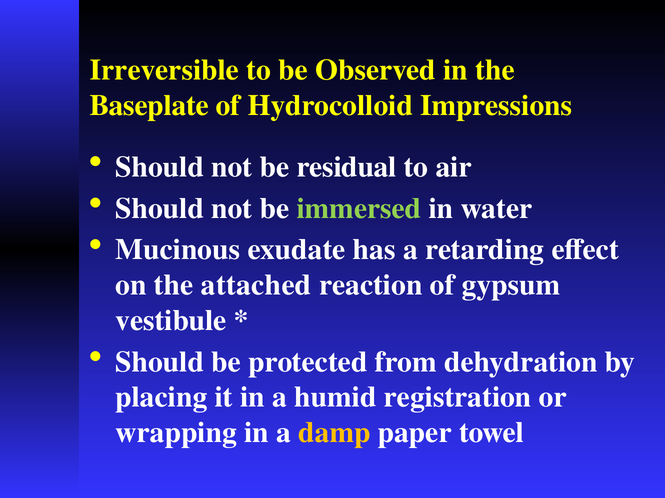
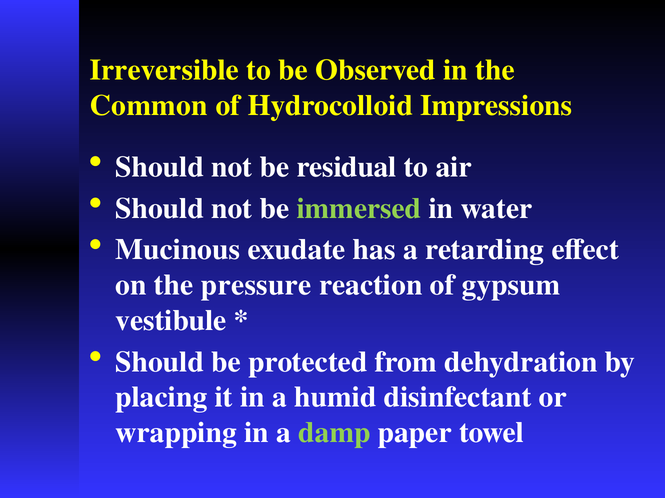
Baseplate: Baseplate -> Common (149, 106)
attached: attached -> pressure (256, 285)
registration: registration -> disinfectant (458, 398)
damp colour: yellow -> light green (334, 433)
